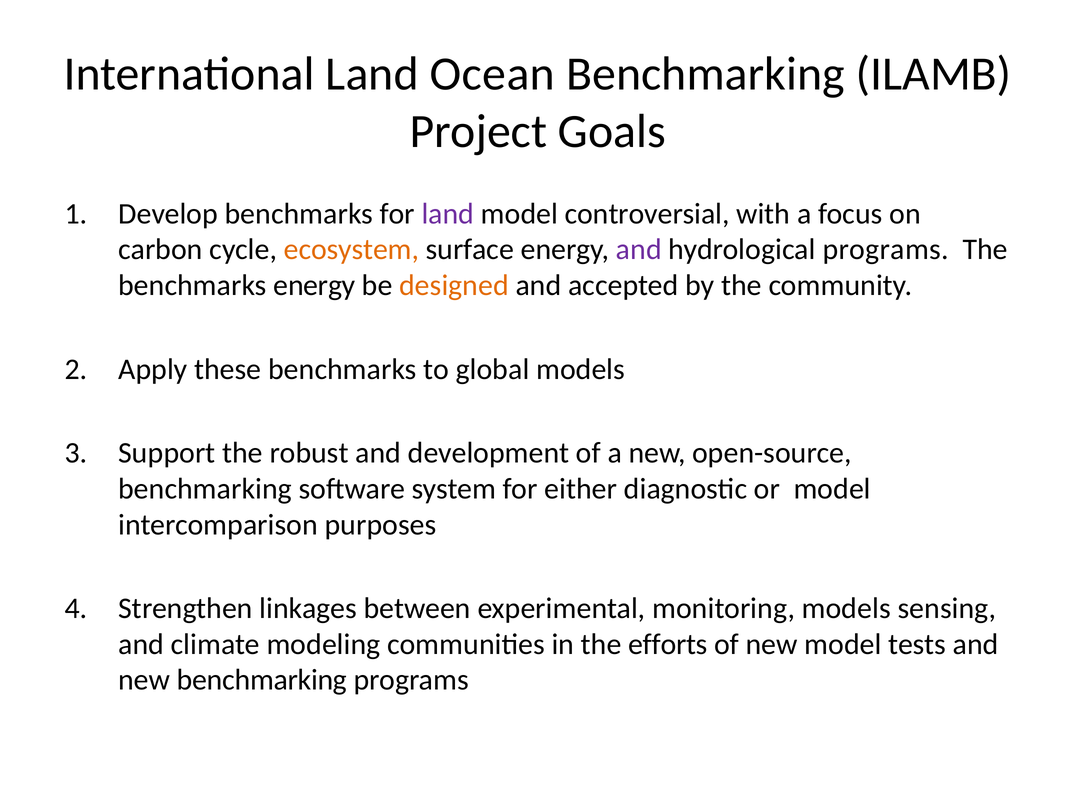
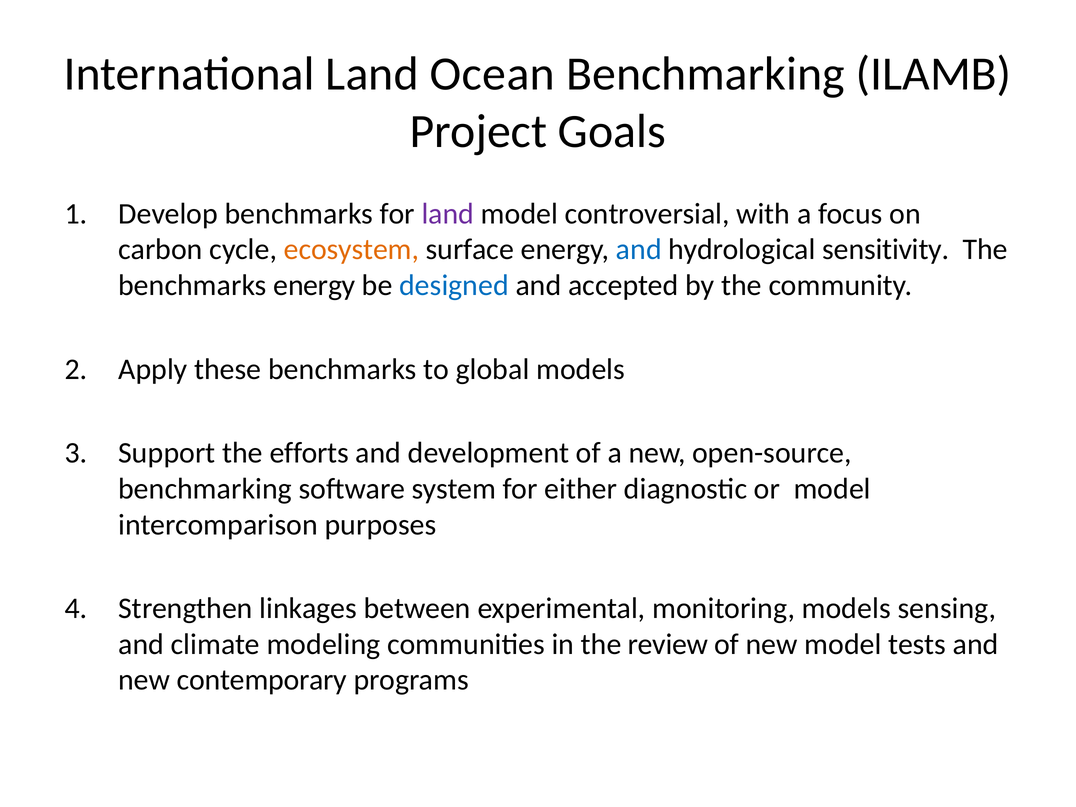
and colour: purple -> blue (639, 250)
hydrological programs: programs -> sensitivity (886, 250)
designed colour: orange -> blue (454, 285)
robust: robust -> efforts (309, 453)
efforts: efforts -> review (668, 644)
new benchmarking: benchmarking -> contemporary (262, 680)
